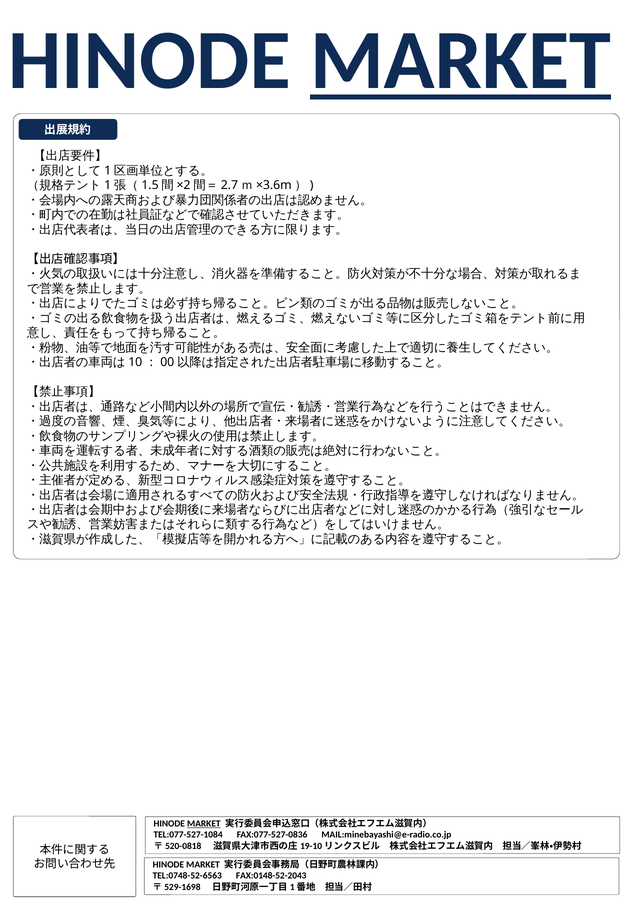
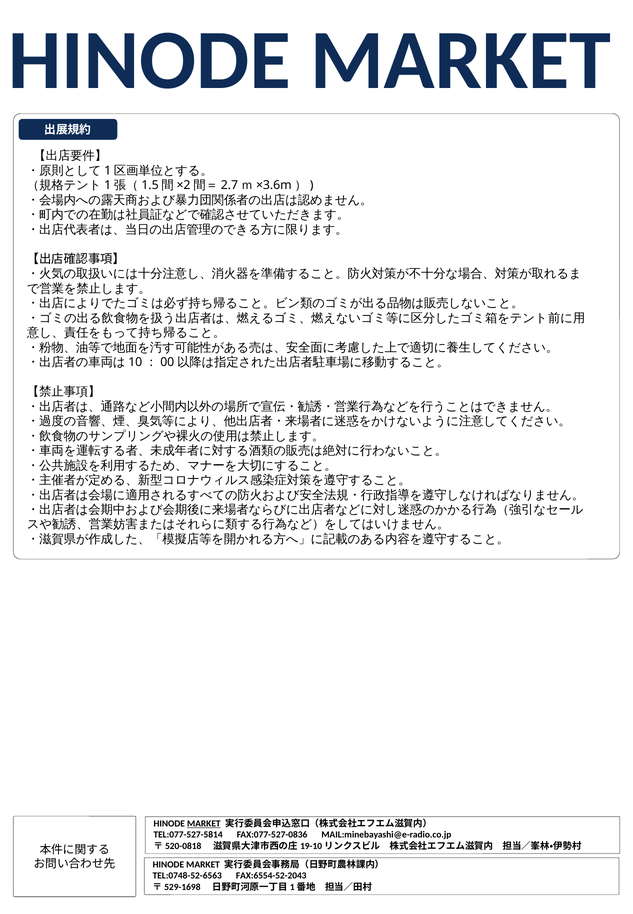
MARKET underline: present -> none (461, 61)
TEL:077-527-1084: TEL:077-527-1084 -> TEL:077-527-5814 (188, 835)
FAX:0148-52-2043: FAX:0148-52-2043 -> FAX:6554-52-2043 (271, 876)
